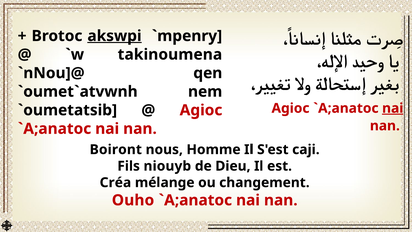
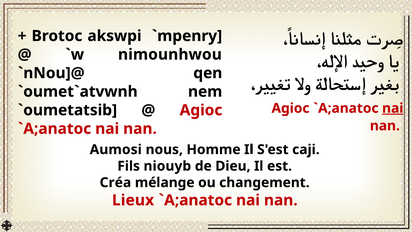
akswpi underline: present -> none (114, 36)
takinoumena: takinoumena -> nimounhwou (170, 54)
Boiront: Boiront -> Aumosi (116, 149)
Ouho: Ouho -> Lieux (133, 200)
